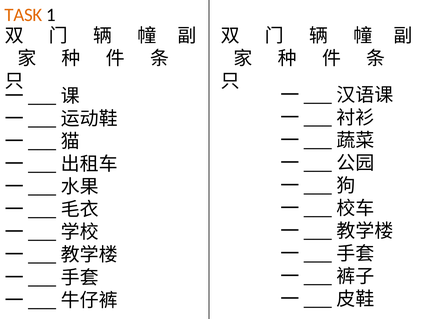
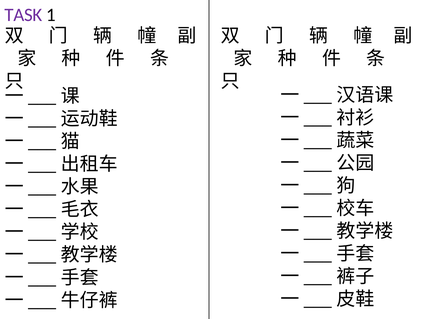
TASK colour: orange -> purple (23, 15)
